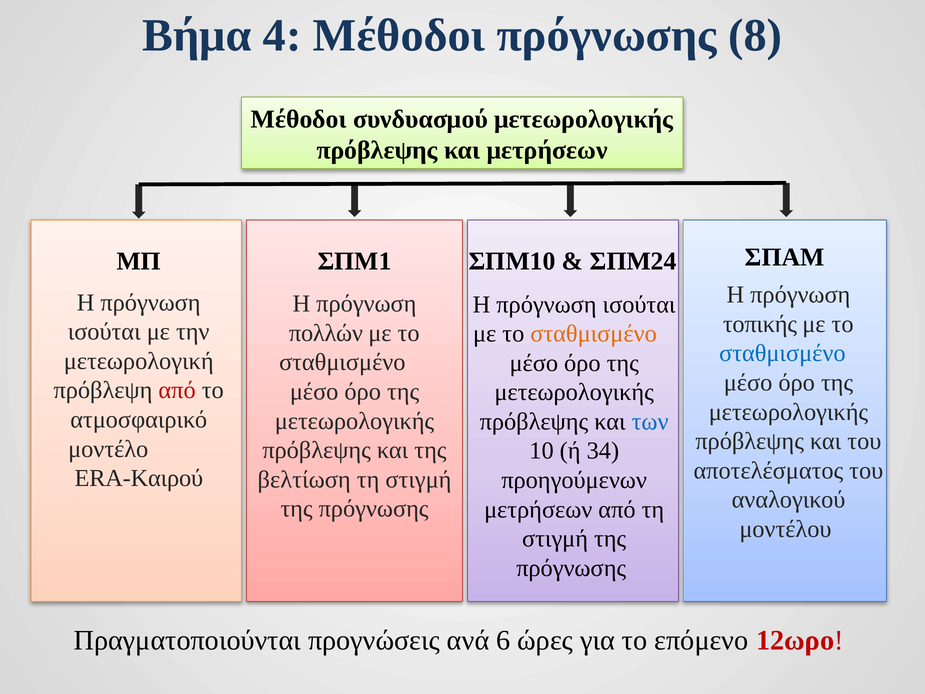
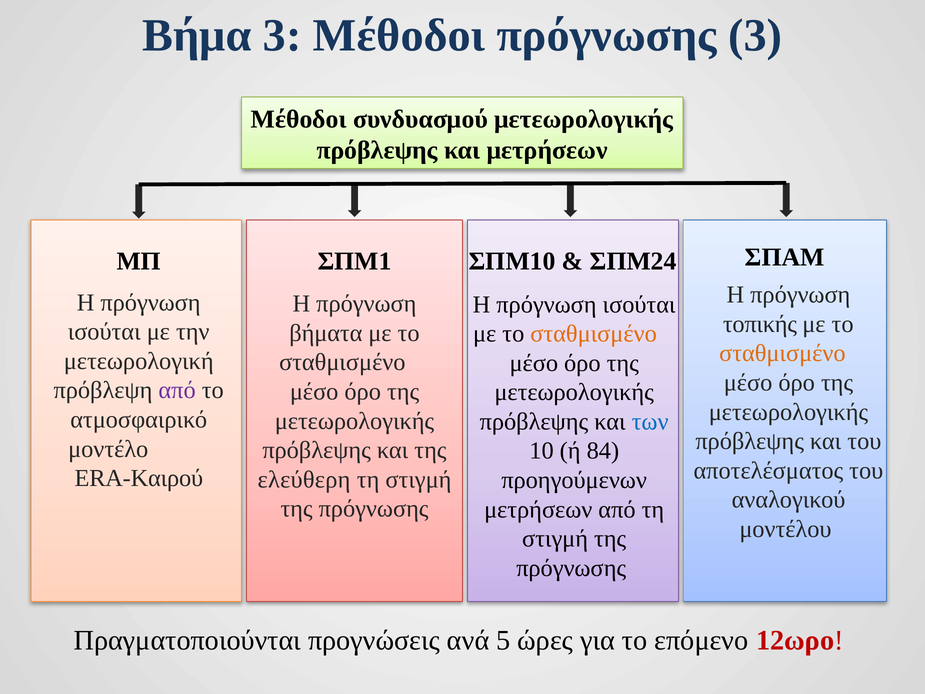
Βήμα 4: 4 -> 3 (282, 36)
πρόγνωσης 8: 8 -> 3 (755, 36)
πολλών: πολλών -> βήματα (326, 333)
σταθμισμένο colour: blue -> orange (782, 353)
από colour: red -> purple (177, 390)
34: 34 -> 84 (603, 451)
βελτίωση: βελτίωση -> ελεύθερη (304, 479)
6: 6 -> 5 (503, 640)
